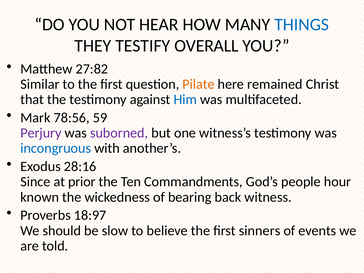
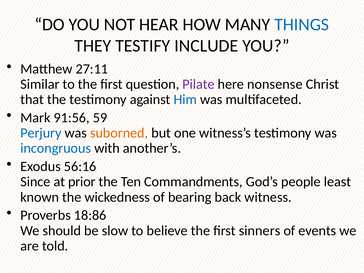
OVERALL: OVERALL -> INCLUDE (206, 46)
27:82: 27:82 -> 27:11 (92, 69)
Pilate colour: orange -> purple (199, 84)
remained: remained -> nonsense (275, 84)
78:56: 78:56 -> 91:56 (72, 118)
Perjury colour: purple -> blue (41, 133)
suborned colour: purple -> orange (119, 133)
28:16: 28:16 -> 56:16 (80, 167)
hour: hour -> least (338, 182)
18:97: 18:97 -> 18:86 (90, 215)
